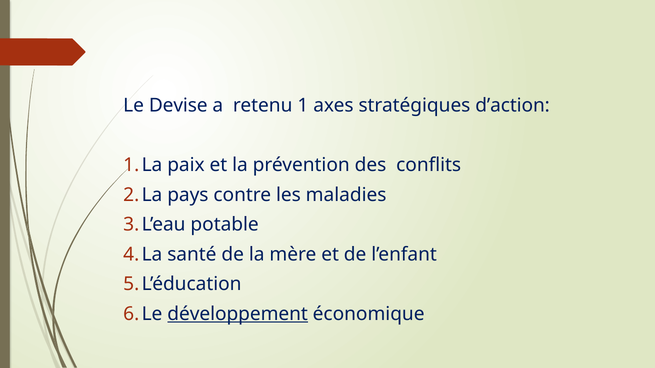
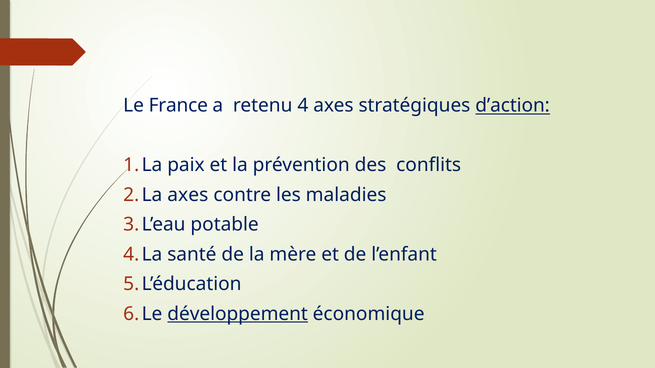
Devise: Devise -> France (178, 106)
1: 1 -> 4 (303, 106)
d’action underline: none -> present (513, 106)
pays: pays -> axes (188, 195)
